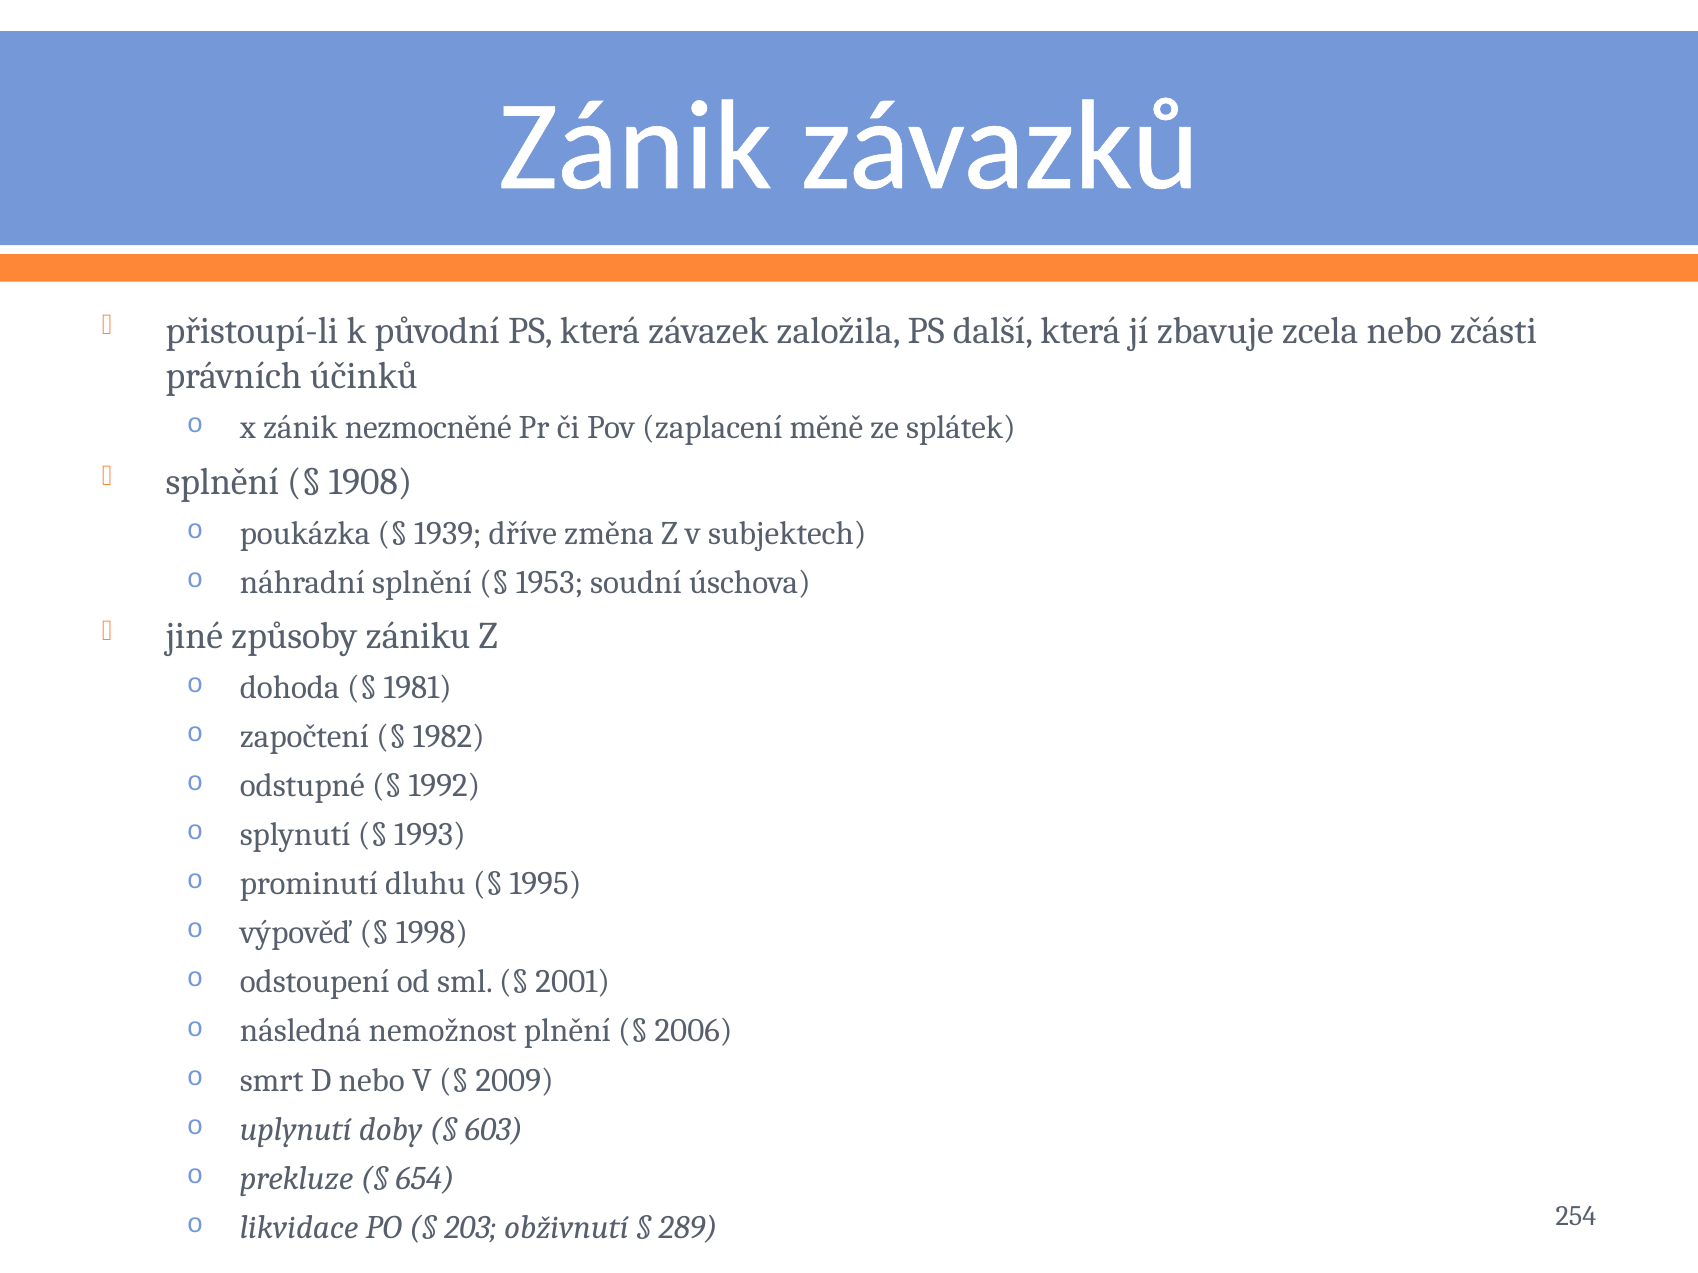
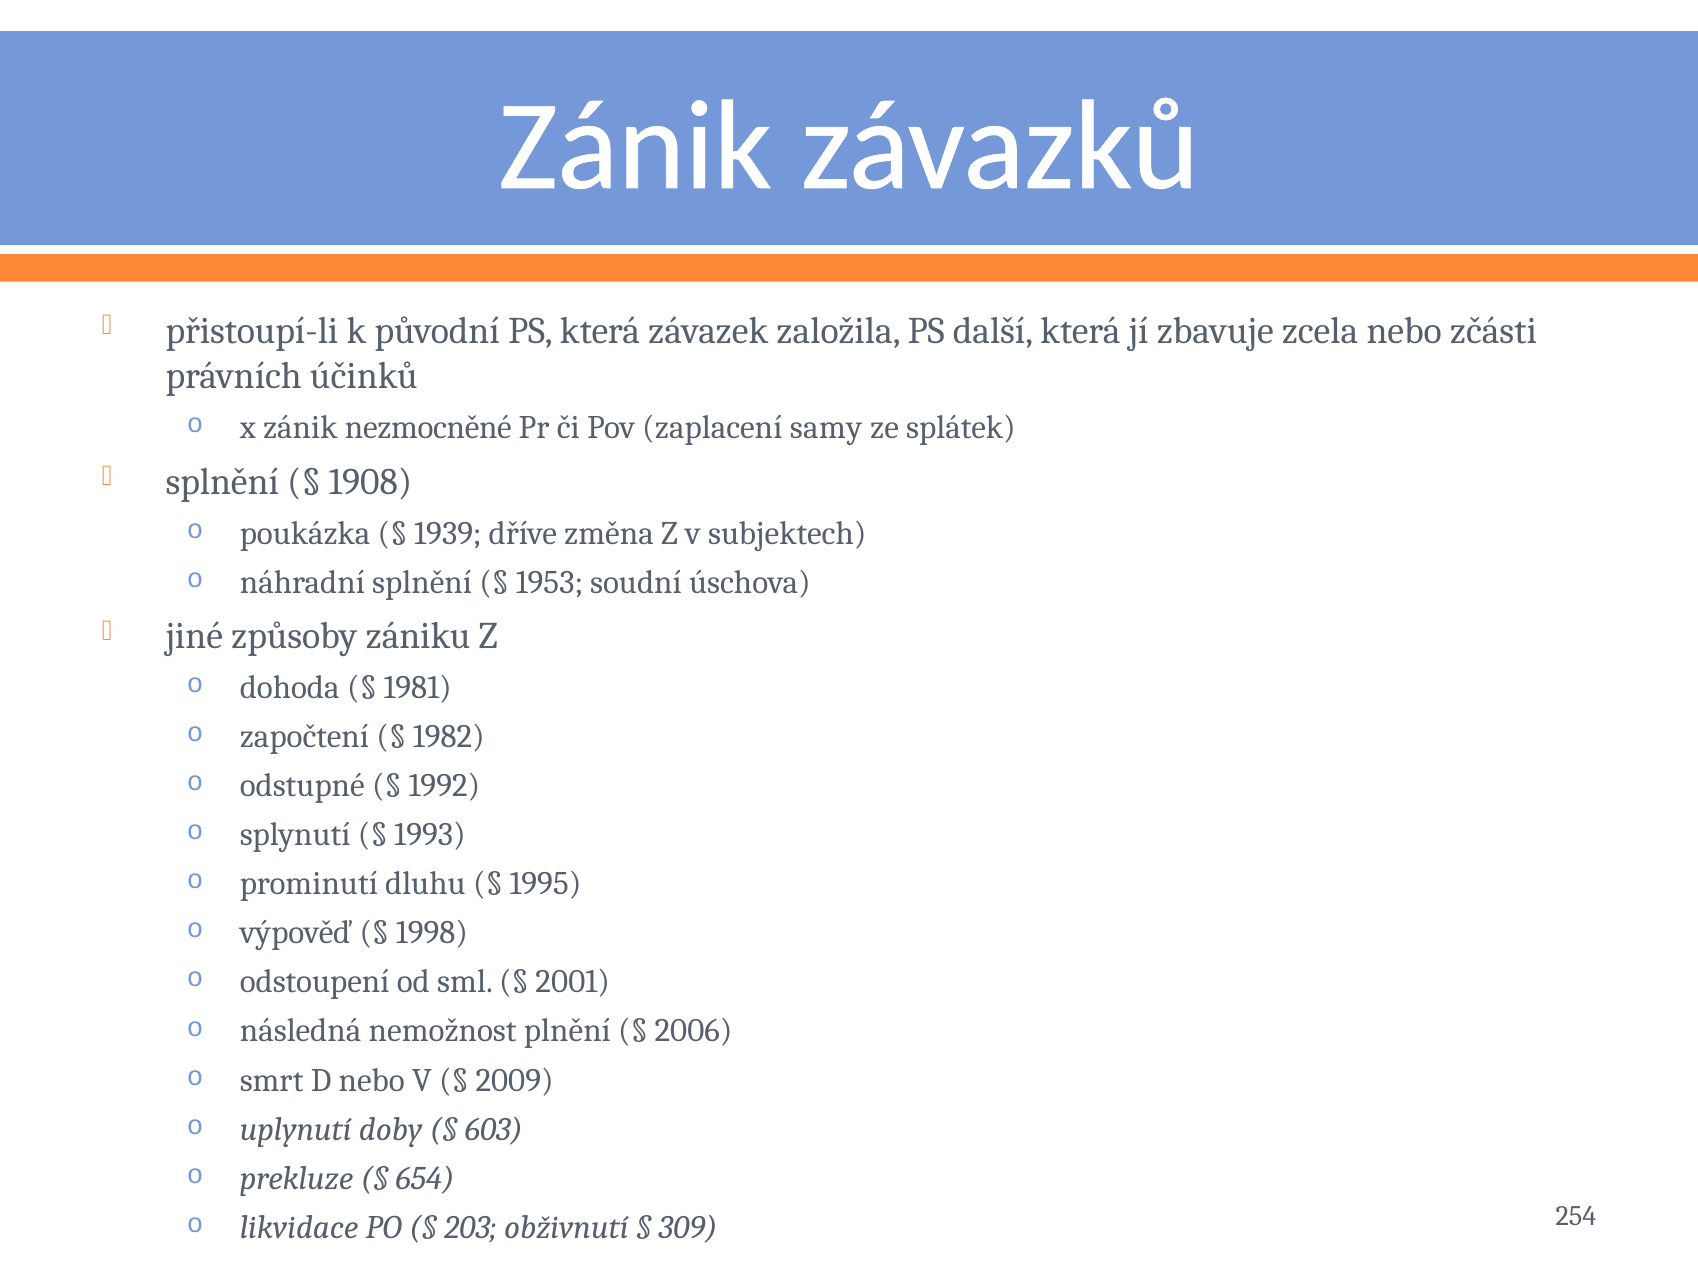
měně: měně -> samy (826, 428)
289: 289 -> 309 (688, 1228)
